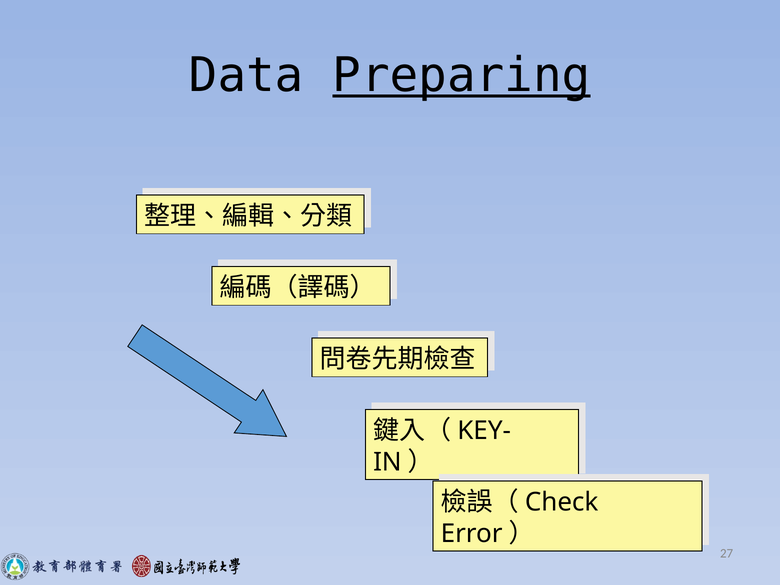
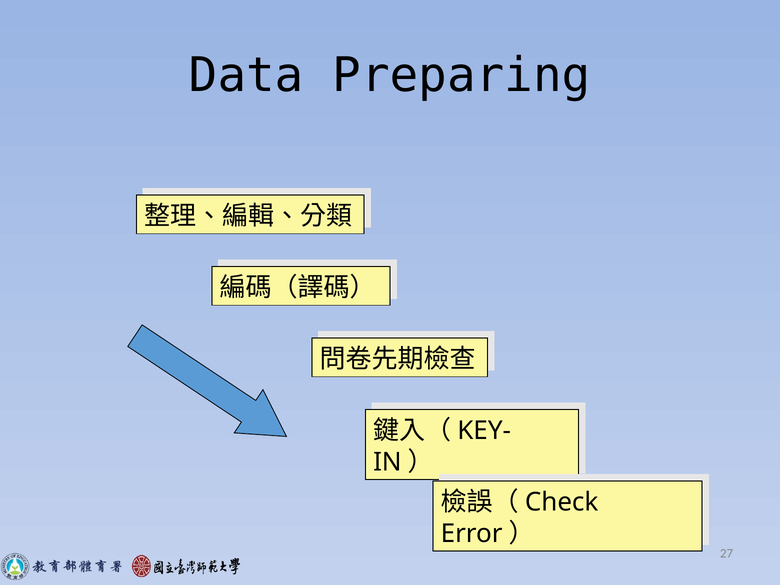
Preparing underline: present -> none (461, 76)
